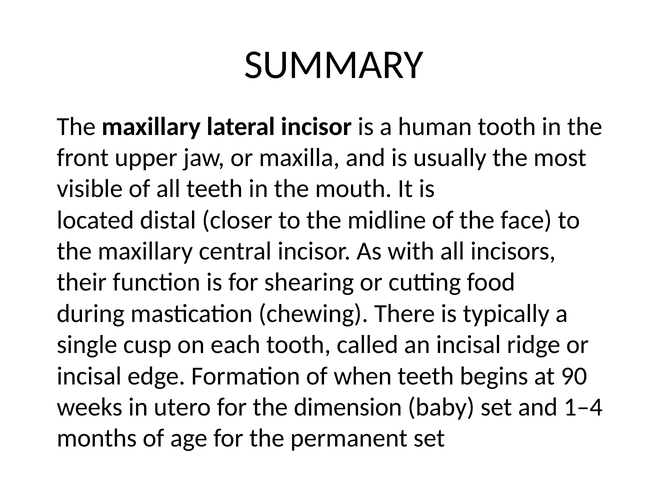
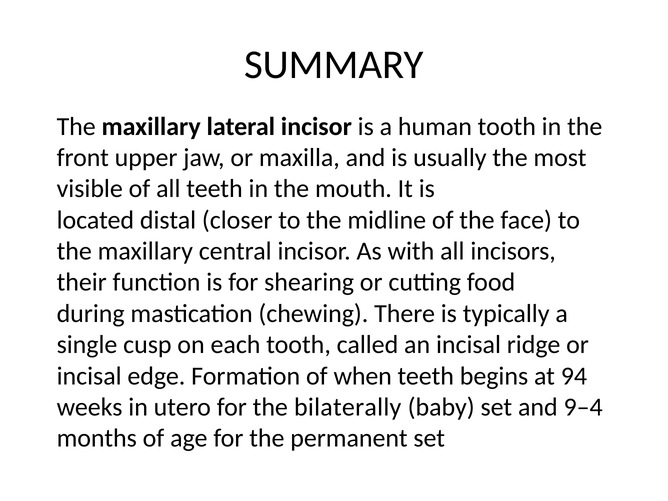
90: 90 -> 94 (574, 376)
dimension: dimension -> bilaterally (348, 407)
1–4: 1–4 -> 9–4 (583, 407)
